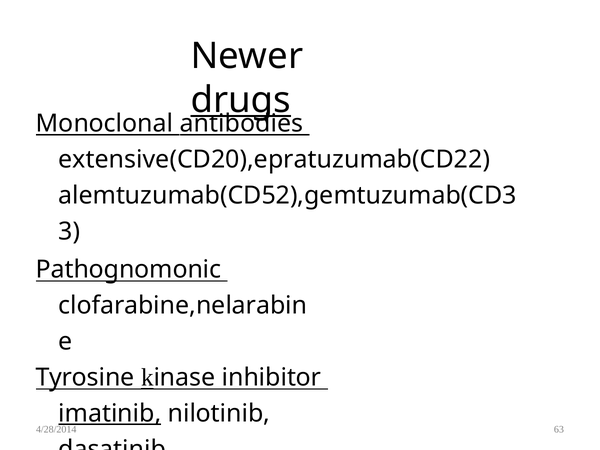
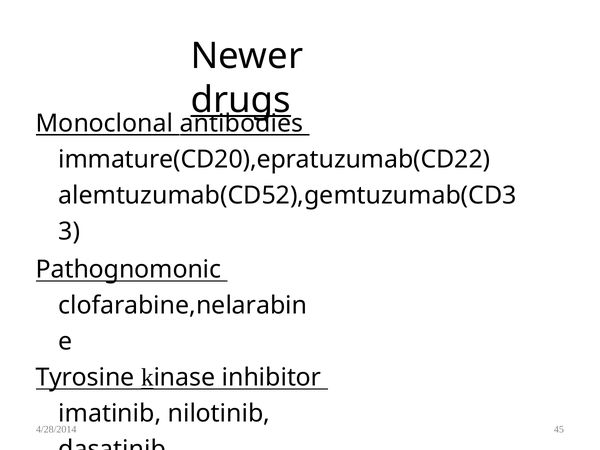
extensive(CD20),epratuzumab(CD22: extensive(CD20),epratuzumab(CD22 -> immature(CD20),epratuzumab(CD22 (274, 159)
imatinib underline: present -> none (110, 414)
63: 63 -> 45 (559, 430)
